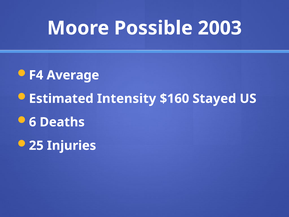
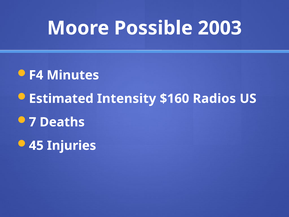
Average: Average -> Minutes (73, 75)
Stayed: Stayed -> Radios (214, 99)
6: 6 -> 7 (33, 122)
25: 25 -> 45 (36, 145)
